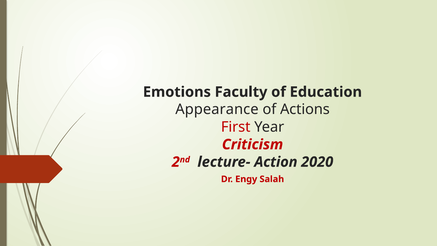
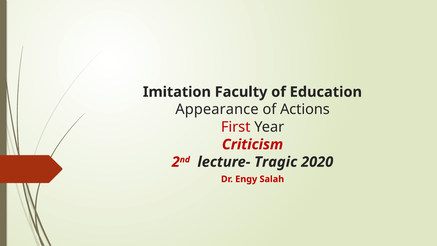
Emotions: Emotions -> Imitation (177, 92)
Action: Action -> Tragic (276, 162)
